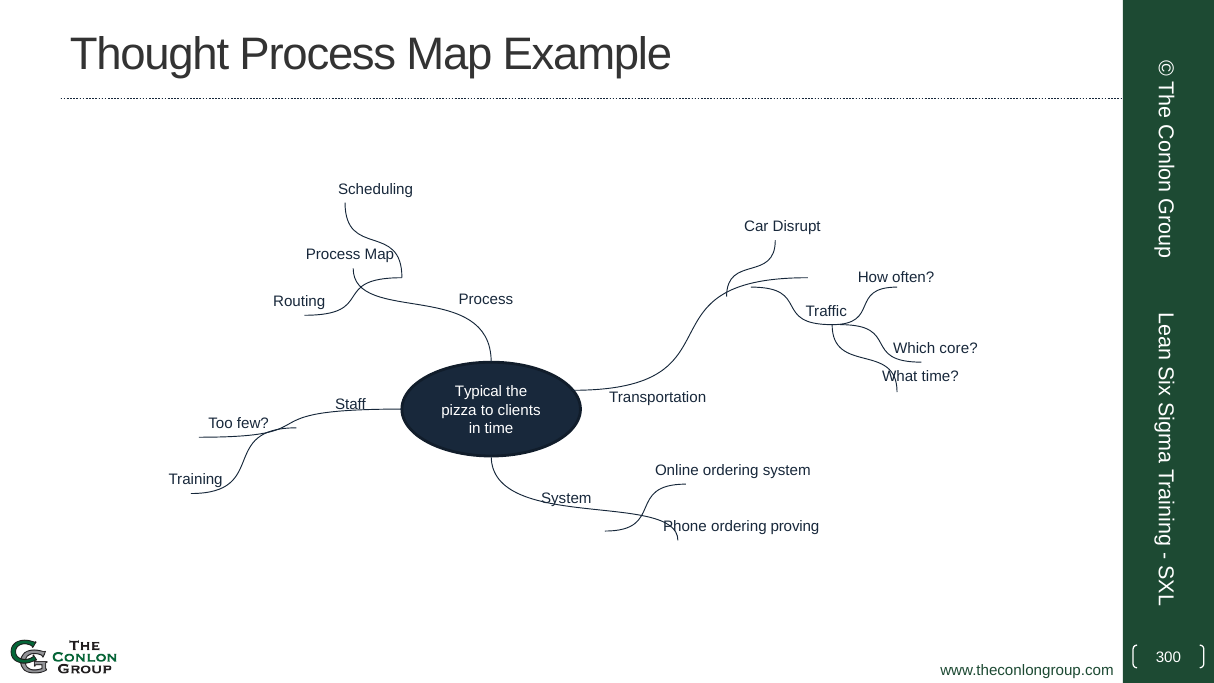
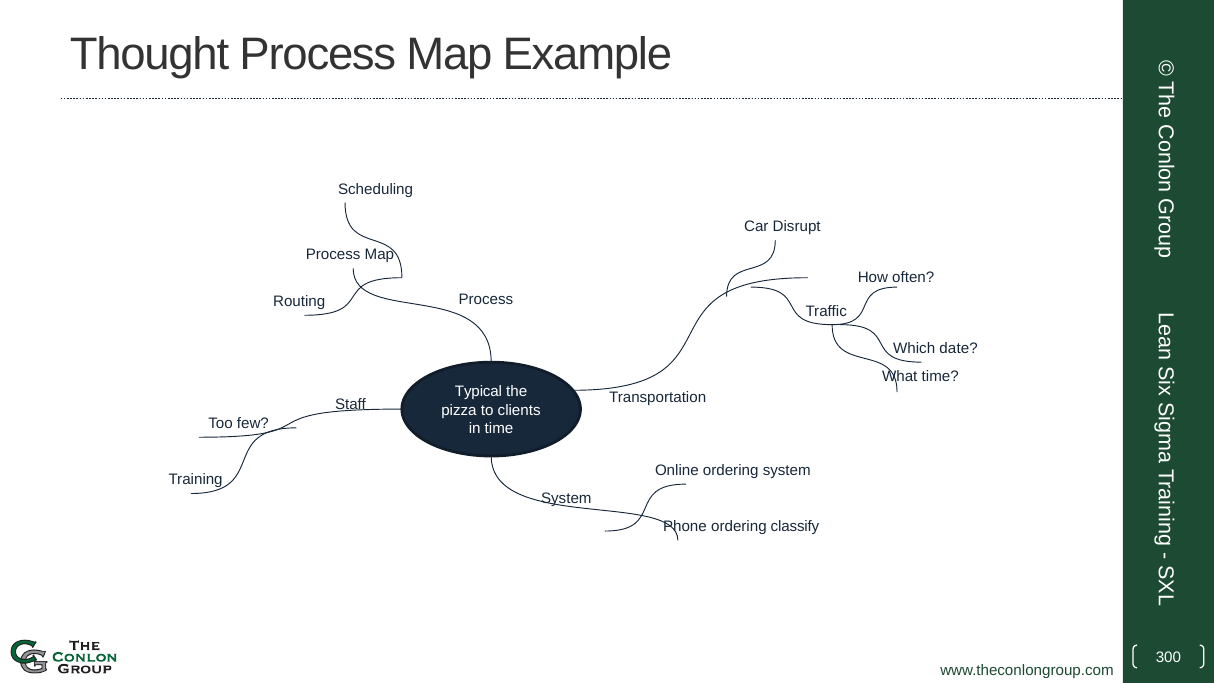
core: core -> date (959, 349)
proving: proving -> classify (795, 527)
